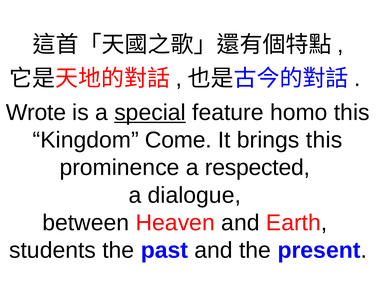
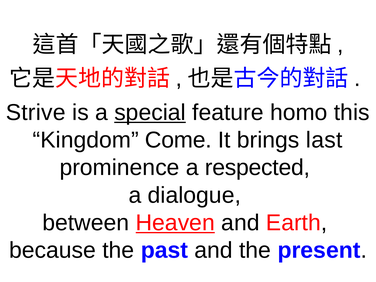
Wrote: Wrote -> Strive (36, 112)
brings this: this -> last (324, 140)
Heaven underline: none -> present (175, 223)
students: students -> because (53, 250)
